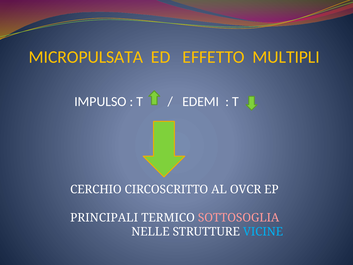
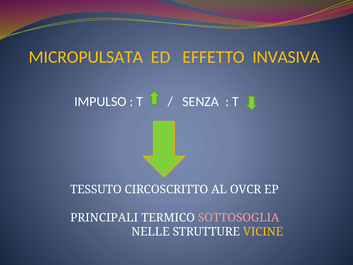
MULTIPLI: MULTIPLI -> INVASIVA (286, 57)
EDEMI: EDEMI -> SENZA (201, 102)
CERCHIO: CERCHIO -> TESSUTO (96, 189)
VICINE colour: light blue -> yellow (263, 232)
